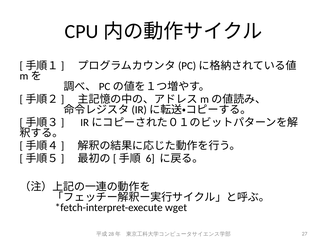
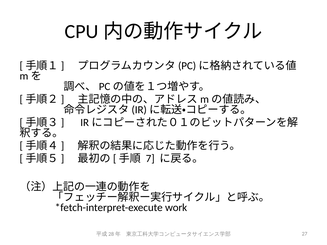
6: 6 -> 7 (150, 159)
wget: wget -> work (176, 208)
